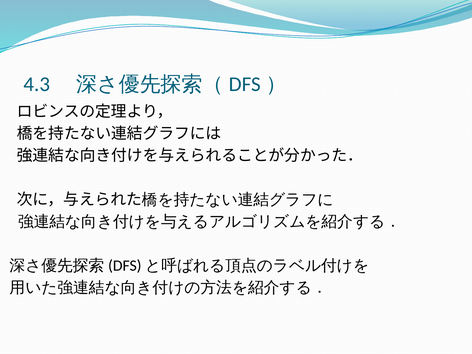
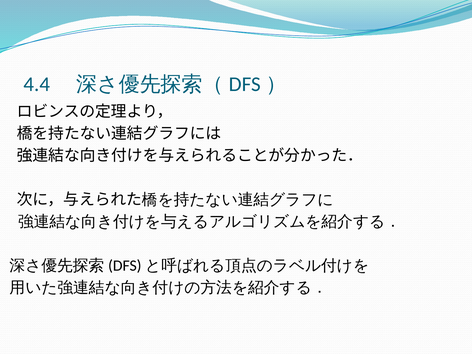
4.3: 4.3 -> 4.4 (37, 84)
